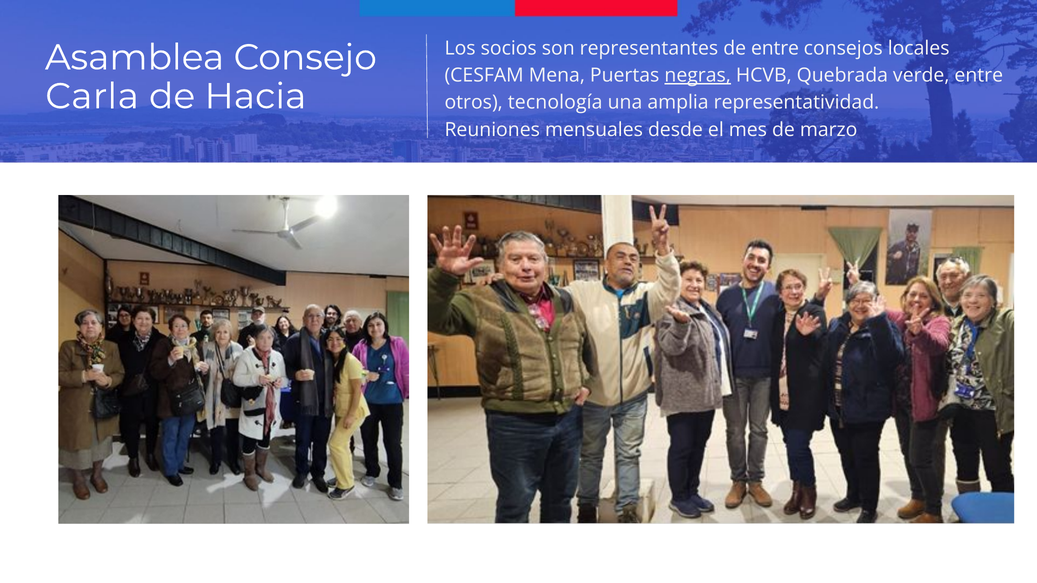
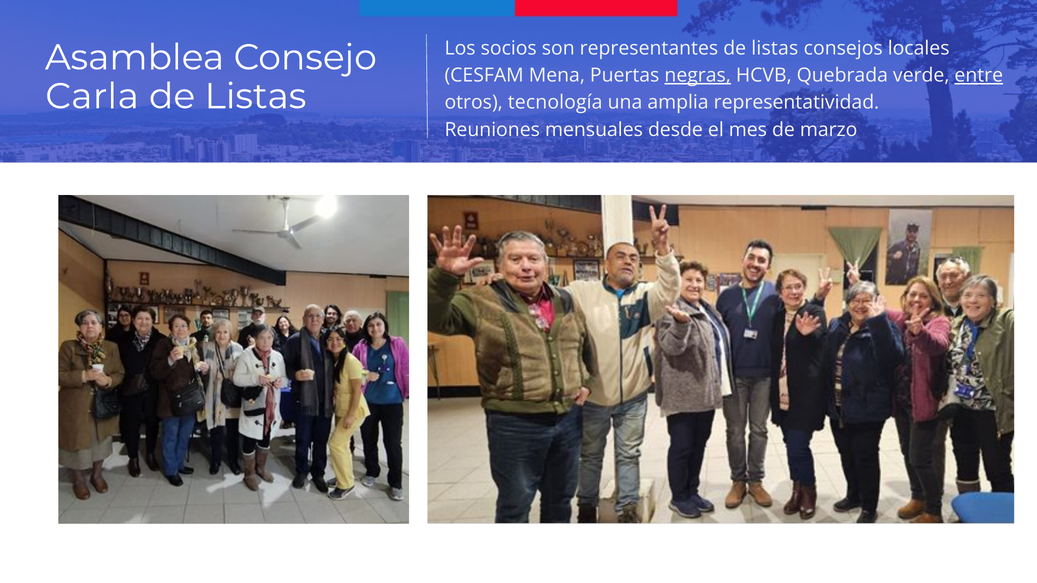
representantes de entre: entre -> listas (775, 48)
entre underline: none -> present (979, 75)
Hacia: Hacia -> Listas (255, 96)
